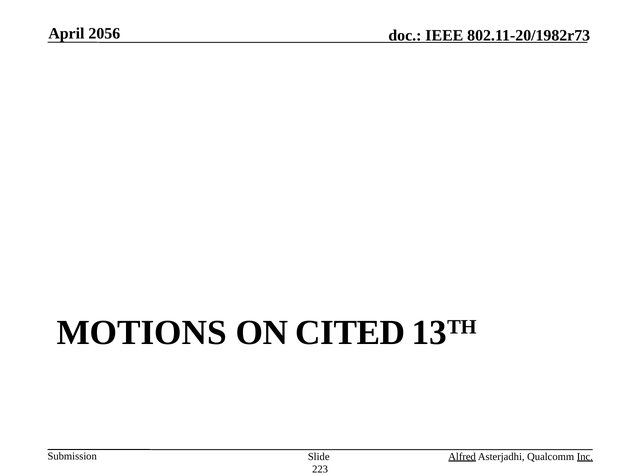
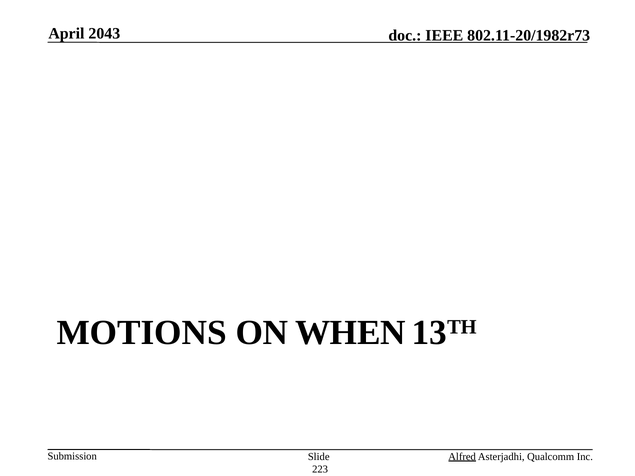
2056: 2056 -> 2043 (104, 34)
CITED: CITED -> WHEN (350, 333)
Inc underline: present -> none (585, 457)
